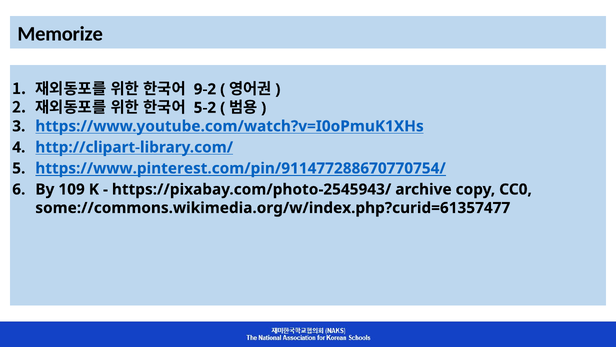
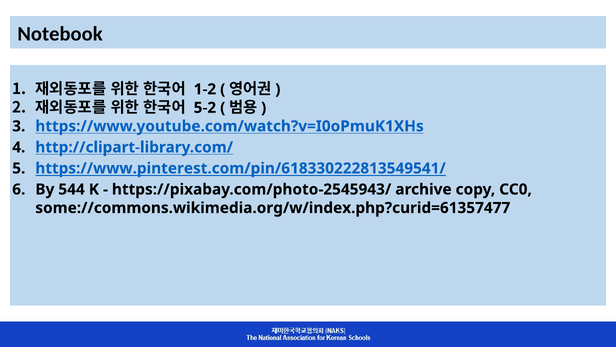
Memorize: Memorize -> Notebook (60, 34)
9-2: 9-2 -> 1-2 (205, 89)
https://www.pinterest.com/pin/911477288670770754/: https://www.pinterest.com/pin/911477288670770754/ -> https://www.pinterest.com/pin/618330222813549541/ (241, 168)
109: 109 -> 544 (72, 189)
